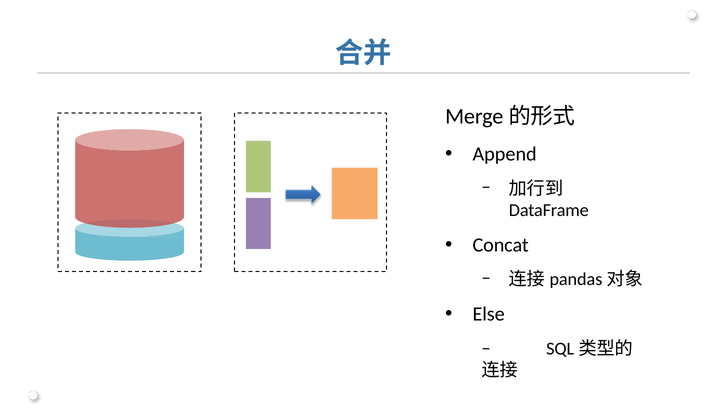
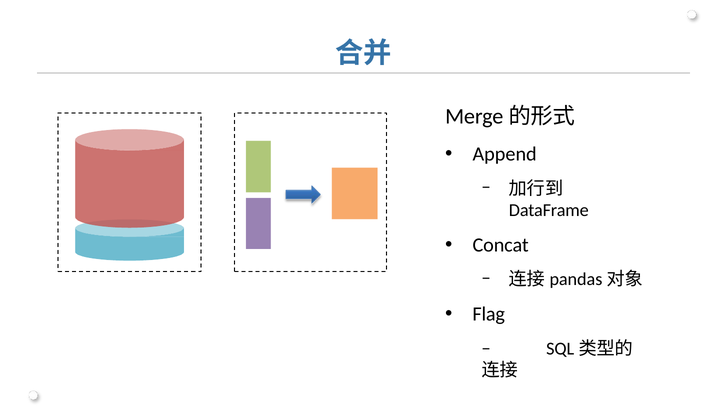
Else: Else -> Flag (489, 314)
